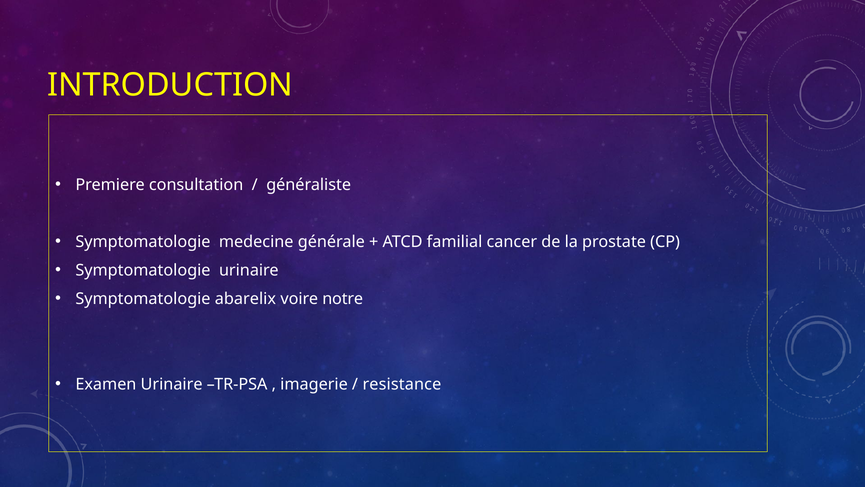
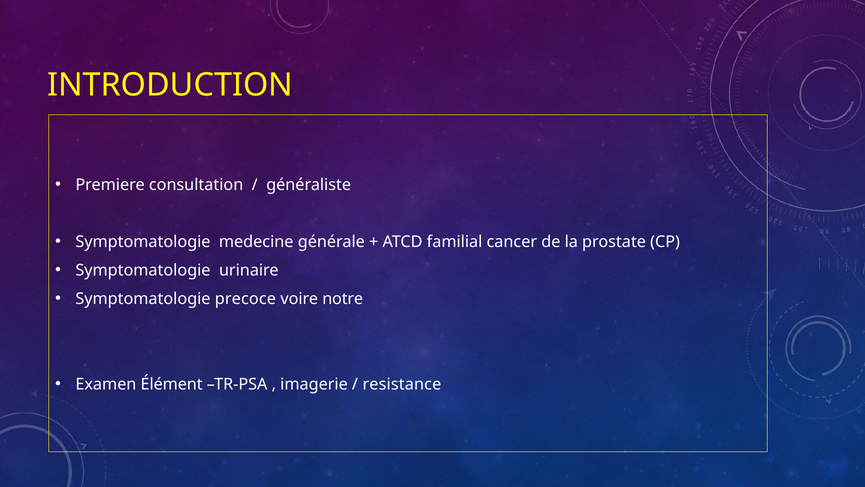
abarelix: abarelix -> precoce (245, 298)
Examen Urinaire: Urinaire -> Élément (172, 384)
